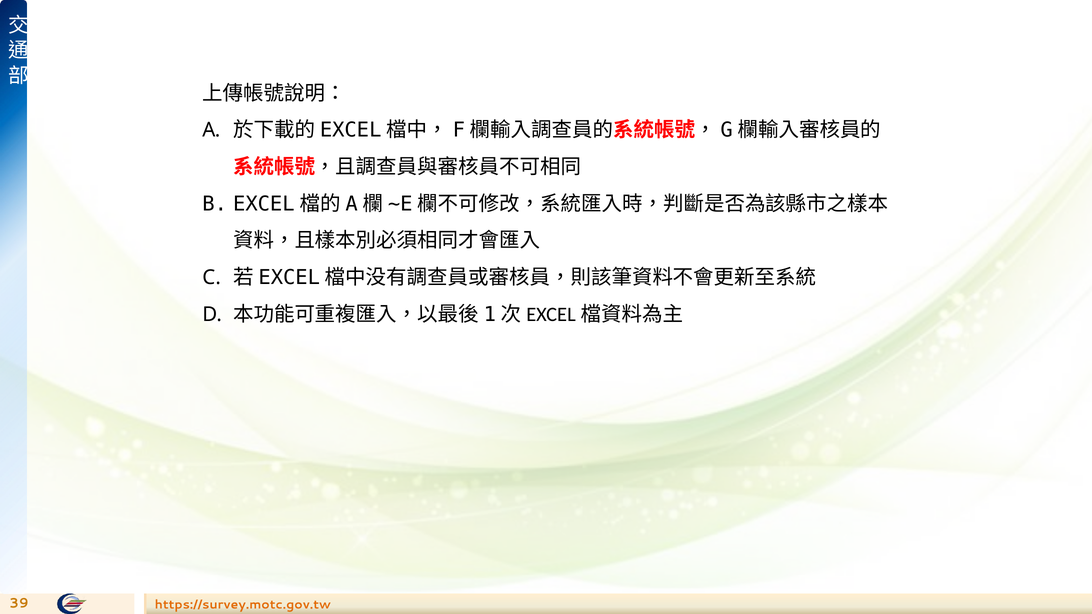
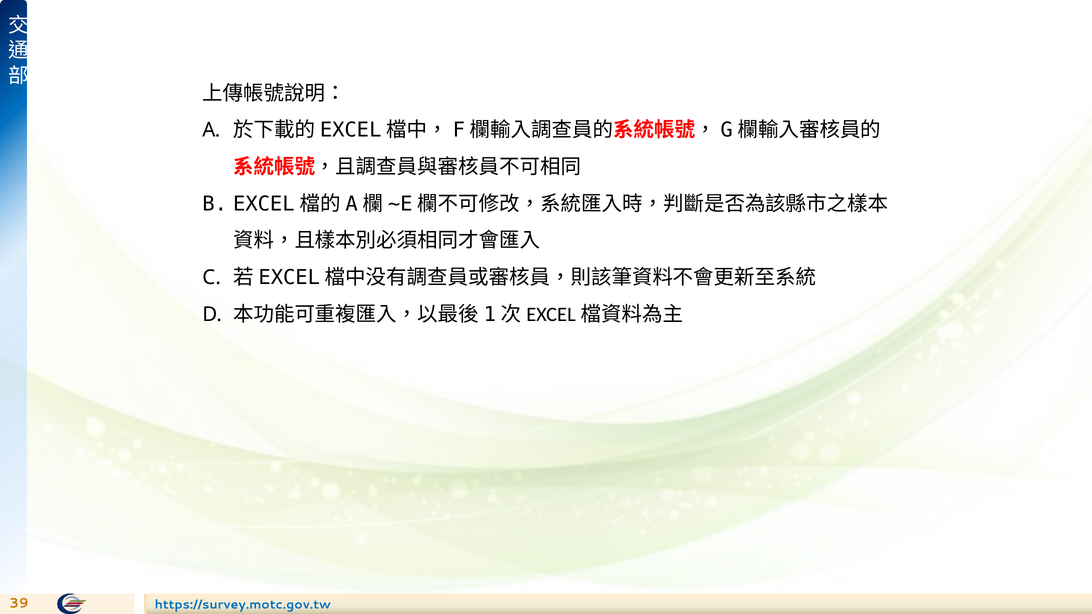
https://survey.motc.gov.tw colour: orange -> blue (243, 605)
